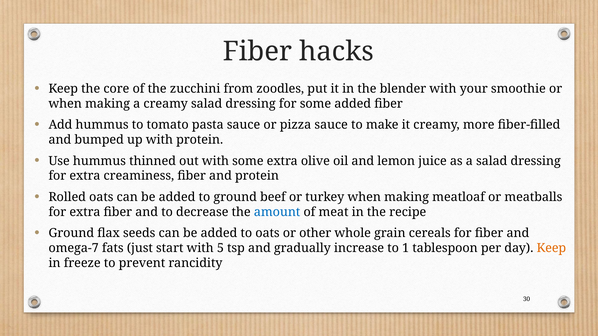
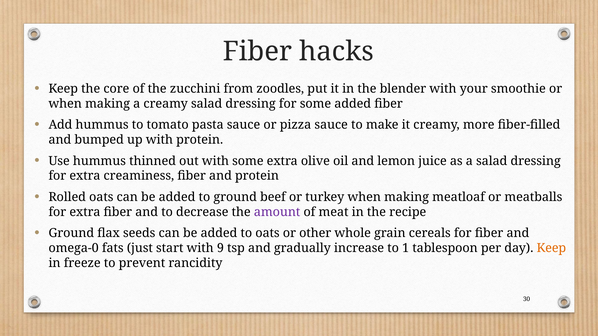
amount colour: blue -> purple (277, 212)
omega-7: omega-7 -> omega-0 (74, 248)
5: 5 -> 9 (220, 248)
